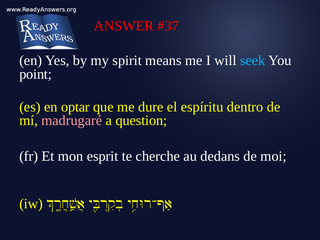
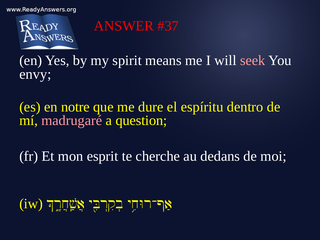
seek colour: light blue -> pink (253, 60)
point: point -> envy (35, 74)
optar: optar -> notre (75, 107)
